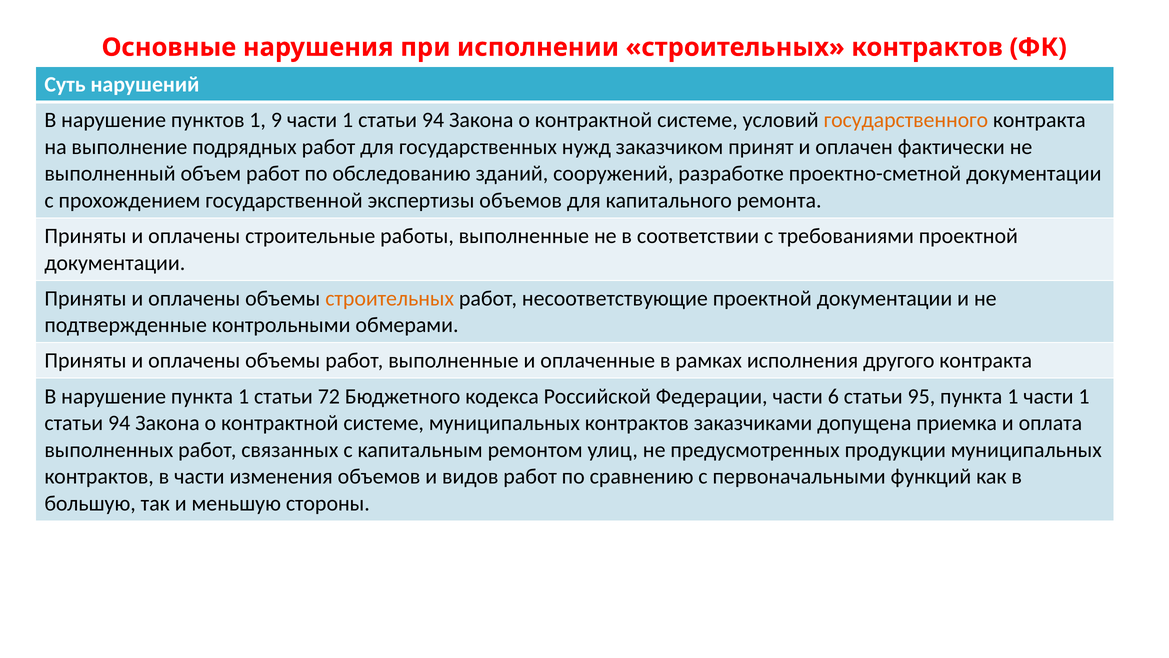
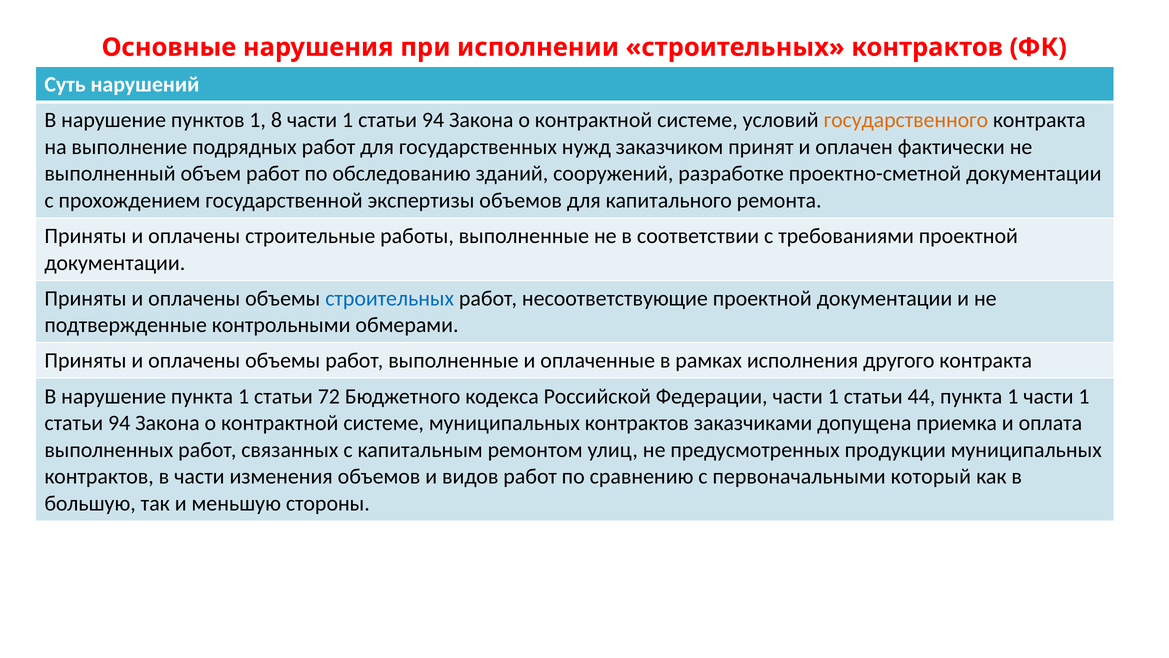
9: 9 -> 8 (276, 120)
строительных colour: orange -> blue (390, 298)
Федерации части 6: 6 -> 1 (833, 396)
95: 95 -> 44 (921, 396)
функций: функций -> который (931, 476)
